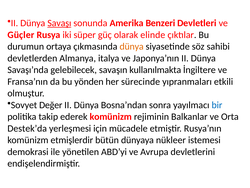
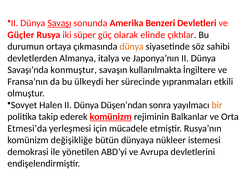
gelebilecek: gelebilecek -> konmuştur (74, 70)
yönden: yönden -> ülkeydi (89, 81)
Değer: Değer -> Halen (51, 105)
Bosna’ndan: Bosna’ndan -> Düşen’ndan (124, 105)
bir colour: blue -> orange (217, 105)
komünizm underline: none -> present (111, 116)
Destek’da: Destek’da -> Etmesi’da (27, 128)
etmişlerdir: etmişlerdir -> değişikliğe (72, 140)
